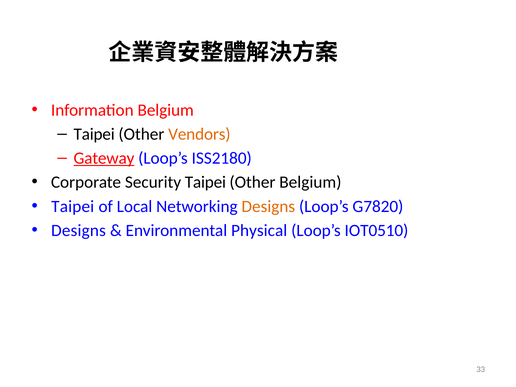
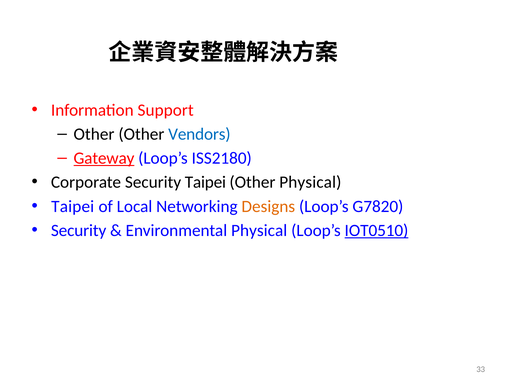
Information Belgium: Belgium -> Support (166, 110)
Taipei: Taipei -> Other (94, 134)
Vendors colour: orange -> blue (199, 134)
Other Belgium: Belgium -> Physical (310, 182)
Designs: Designs -> Security (79, 230)
IOT0510 underline: none -> present (376, 230)
